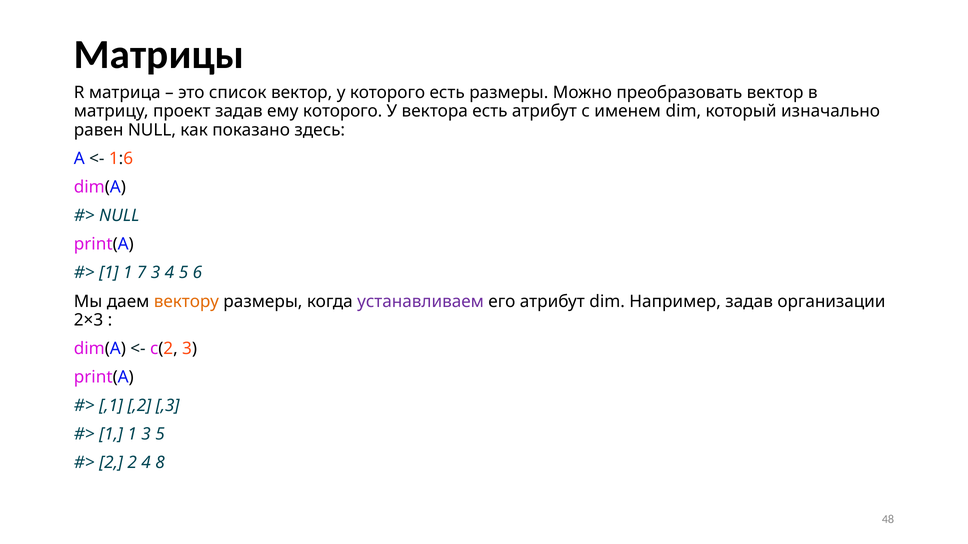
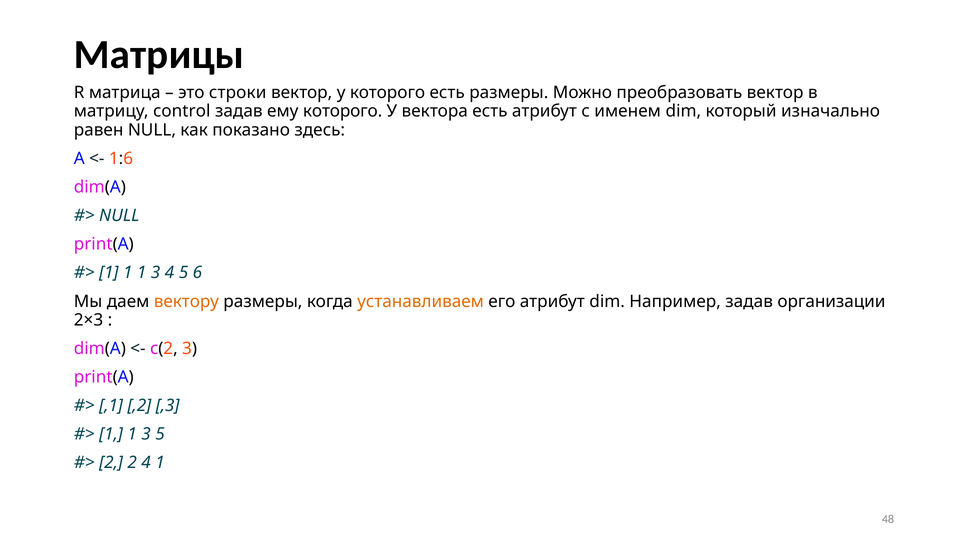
список: список -> строки (238, 93)
проект: проект -> control (182, 111)
1 1 7: 7 -> 1 (142, 273)
устанавливаем colour: purple -> orange (421, 302)
4 8: 8 -> 1 (160, 463)
